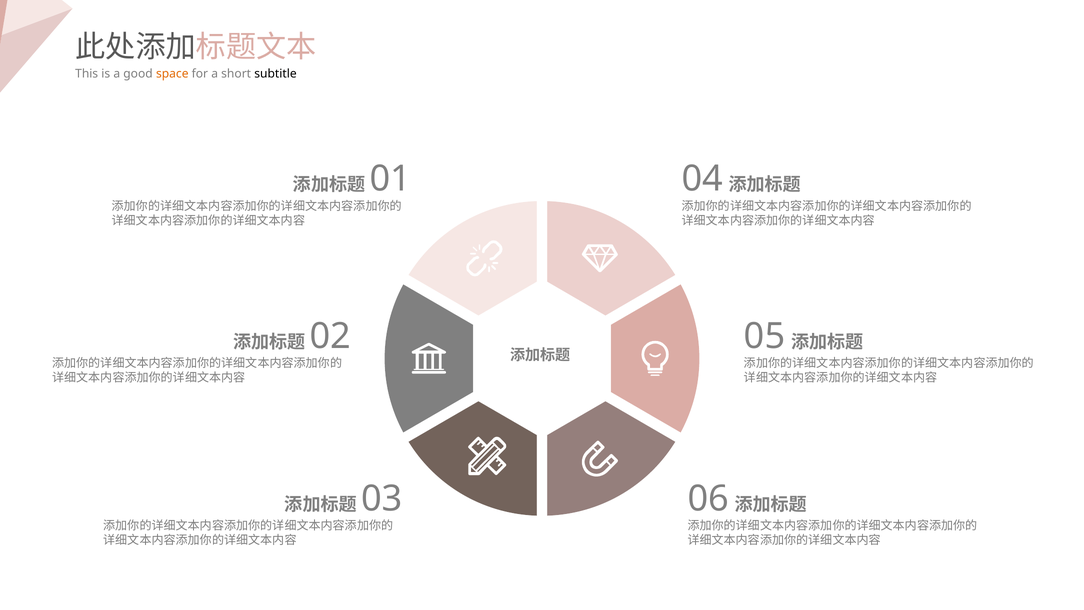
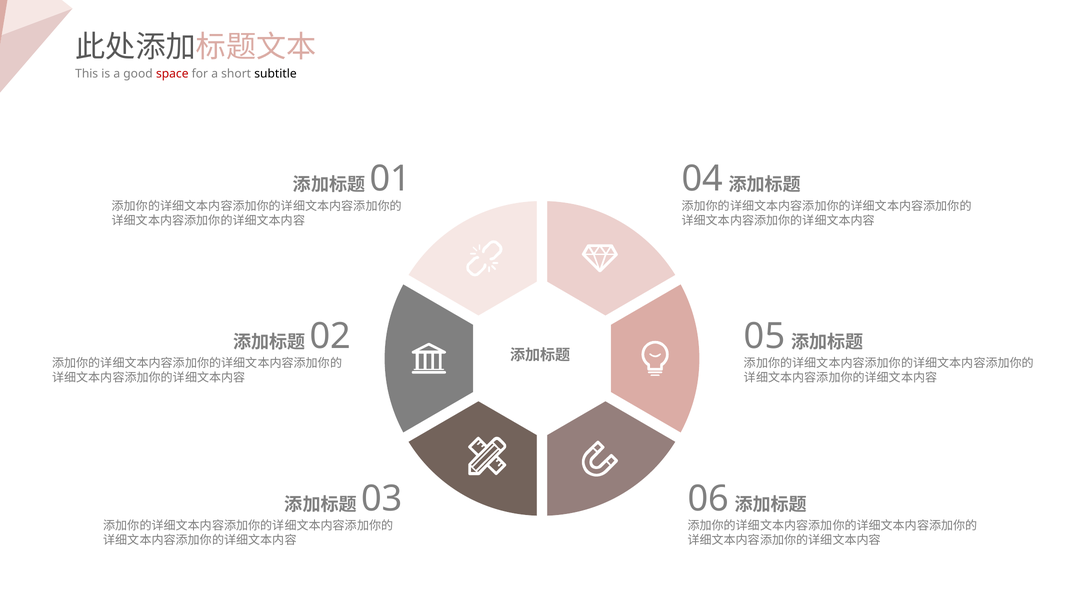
space colour: orange -> red (172, 74)
